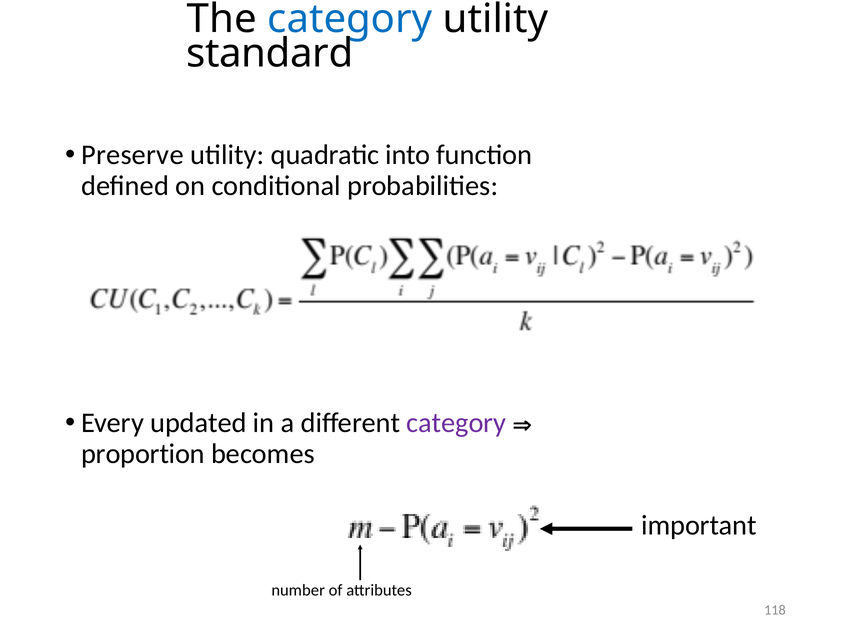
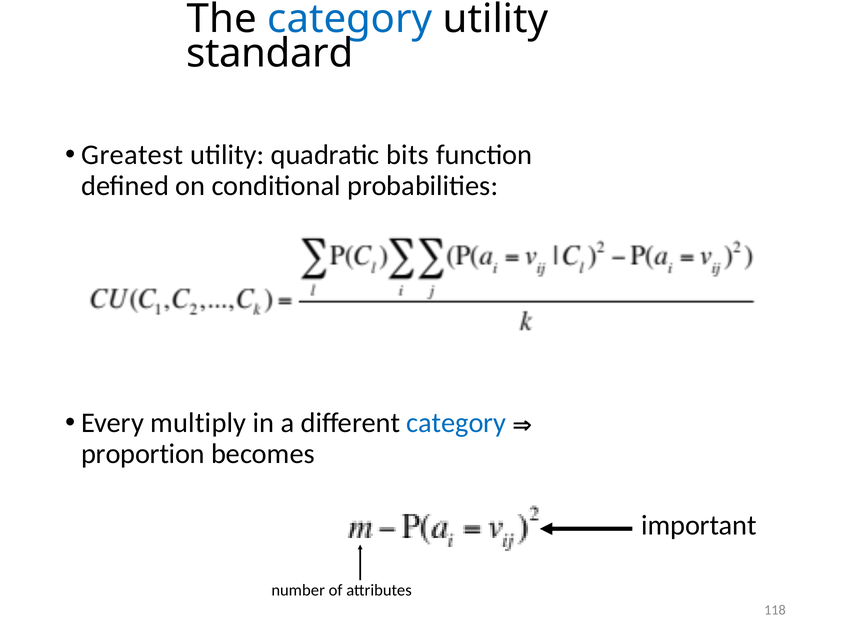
Preserve: Preserve -> Greatest (132, 155)
into: into -> bits (408, 155)
updated: updated -> multiply (198, 423)
category colour: purple -> blue (456, 423)
